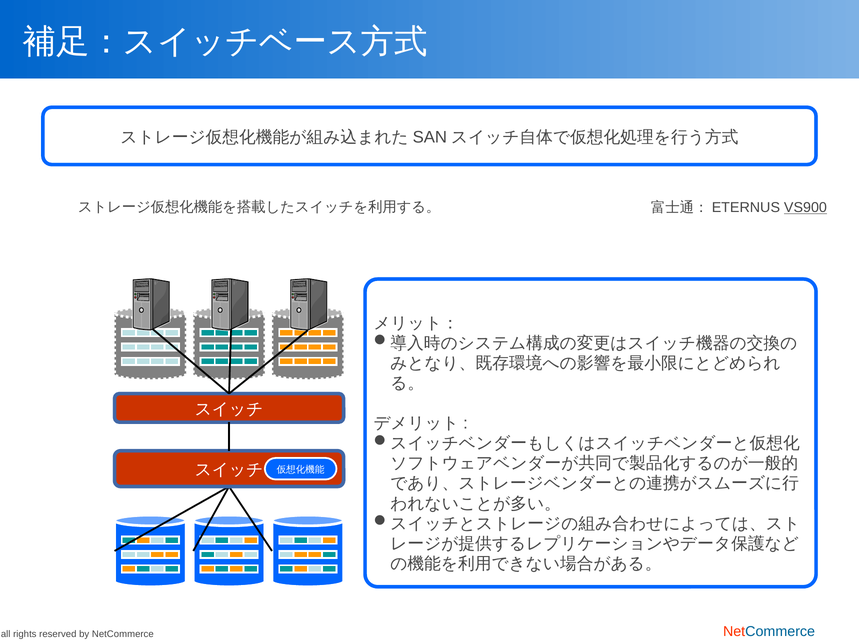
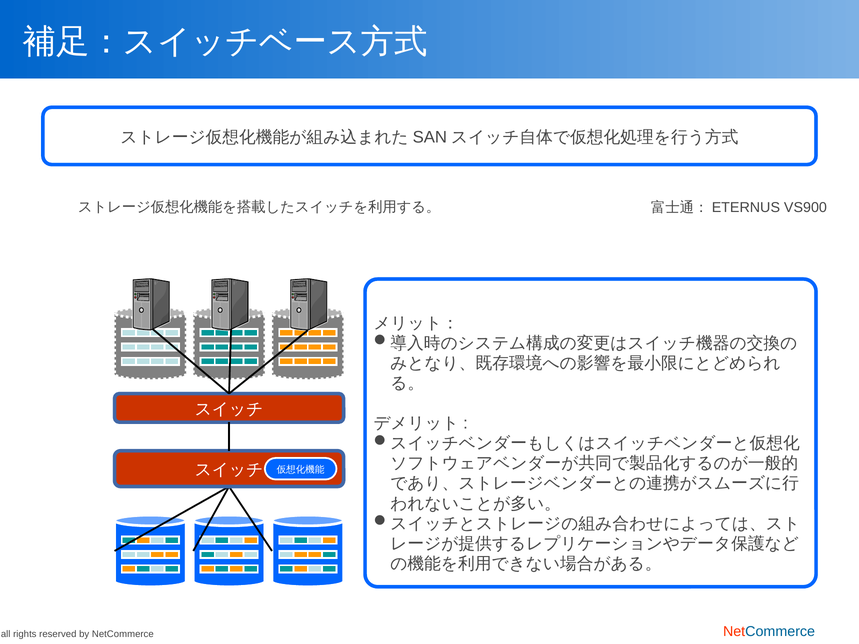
VS900 underline: present -> none (805, 208)
